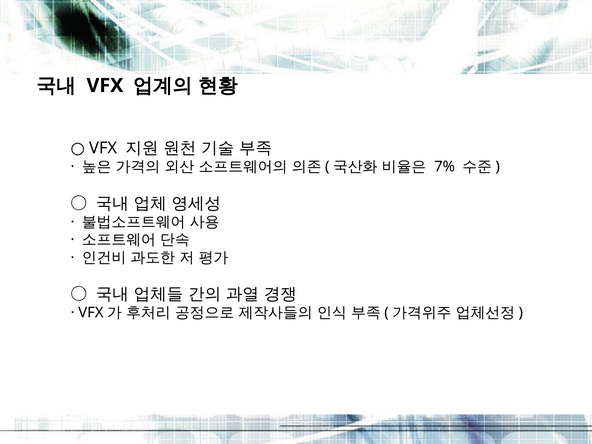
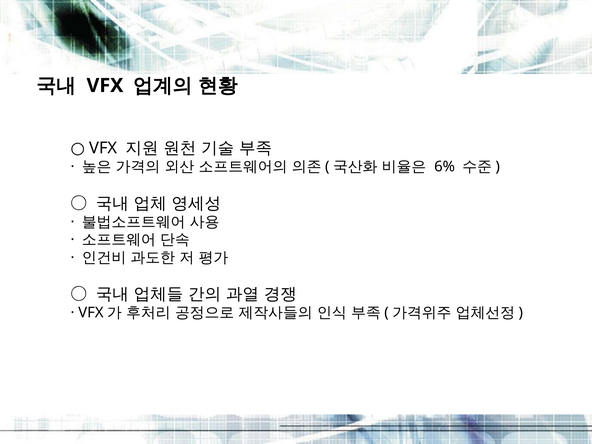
7%: 7% -> 6% (445, 167)
